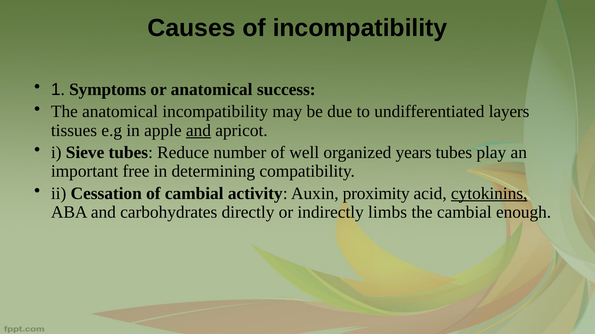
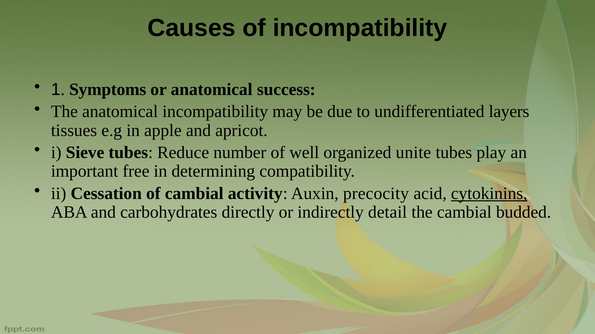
and underline: present -> none (198, 131)
years: years -> unite (413, 153)
proximity: proximity -> precocity (376, 194)
limbs: limbs -> detail (388, 213)
enough: enough -> budded (524, 213)
